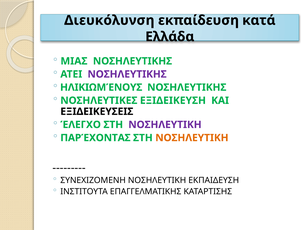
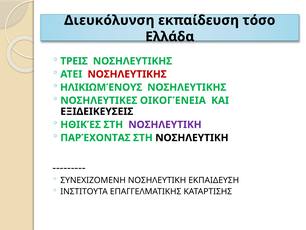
κατά: κατά -> τόσο (259, 20)
ΜΙΑΣ: ΜΙΑΣ -> ΤΡΕΙΣ (74, 61)
ΝΟΣΗΛΕΥΤΙΚΗΣ colour: purple -> red (127, 74)
ΕΞΙΔΕΙΚΕΥΣΗ: ΕΞΙΔΕΙΚΕΥΣΗ -> ΟΙΚΟΓΈΝΕΙΑ (173, 100)
ΈΛΕΓΧΟ: ΈΛΕΓΧΟ -> ΗΘΙΚΈΣ (81, 124)
ΝΟΣΗΛΕΥΤΙΚΗ colour: orange -> black (192, 138)
